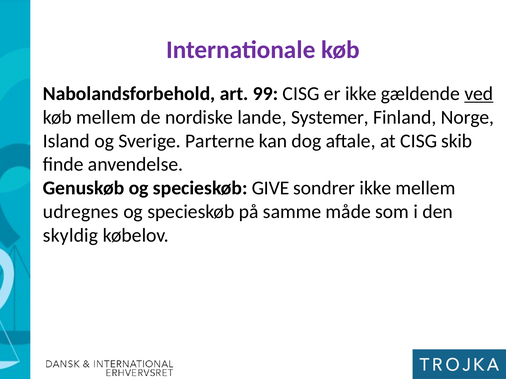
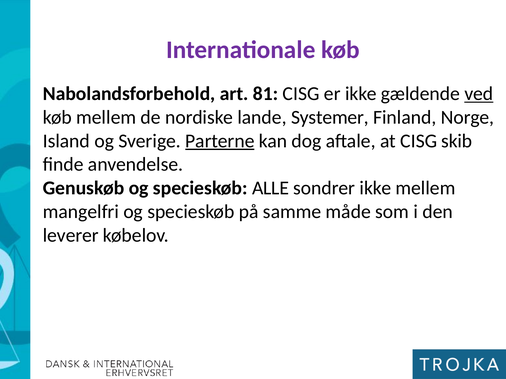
99: 99 -> 81 (266, 94)
Parterne underline: none -> present (220, 141)
GIVE: GIVE -> ALLE (271, 188)
udregnes: udregnes -> mangelfri (81, 212)
skyldig: skyldig -> leverer (71, 236)
